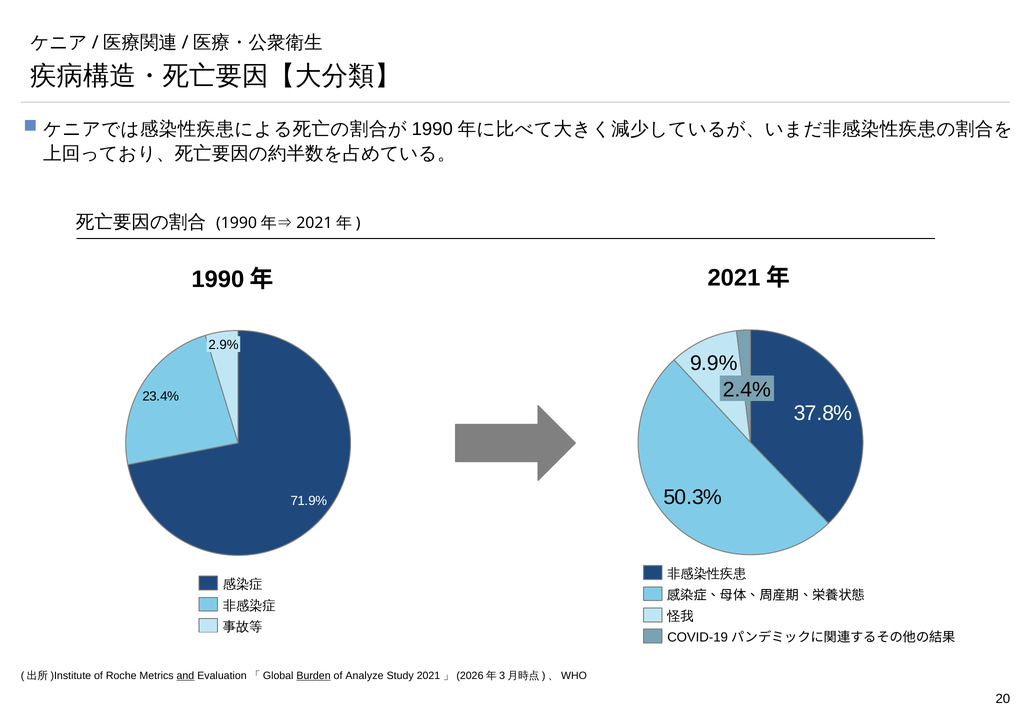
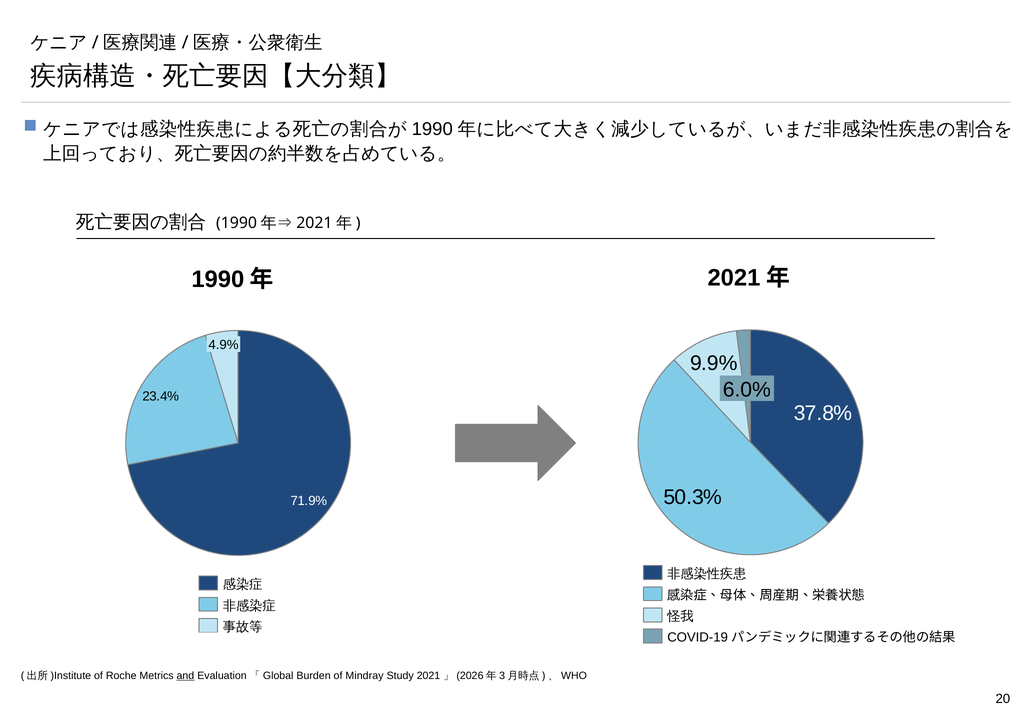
2.9%: 2.9% -> 4.9% (223, 345)
2.4%: 2.4% -> 6.0% (747, 390)
Burden underline: present -> none (314, 676)
Analyze: Analyze -> Mindray (364, 676)
